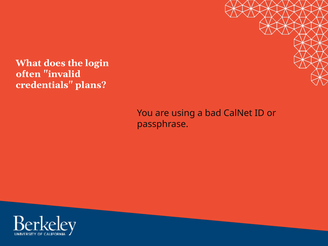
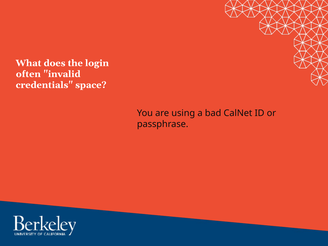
plans: plans -> space (91, 85)
